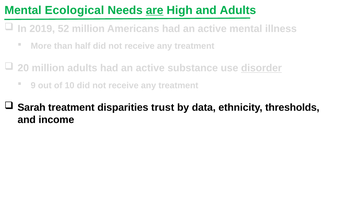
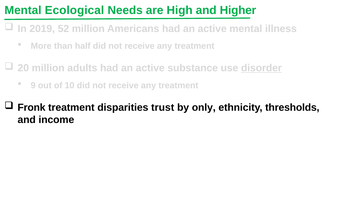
are underline: present -> none (155, 10)
and Adults: Adults -> Higher (238, 10)
Sarah: Sarah -> Fronk (32, 107)
data: data -> only (204, 107)
